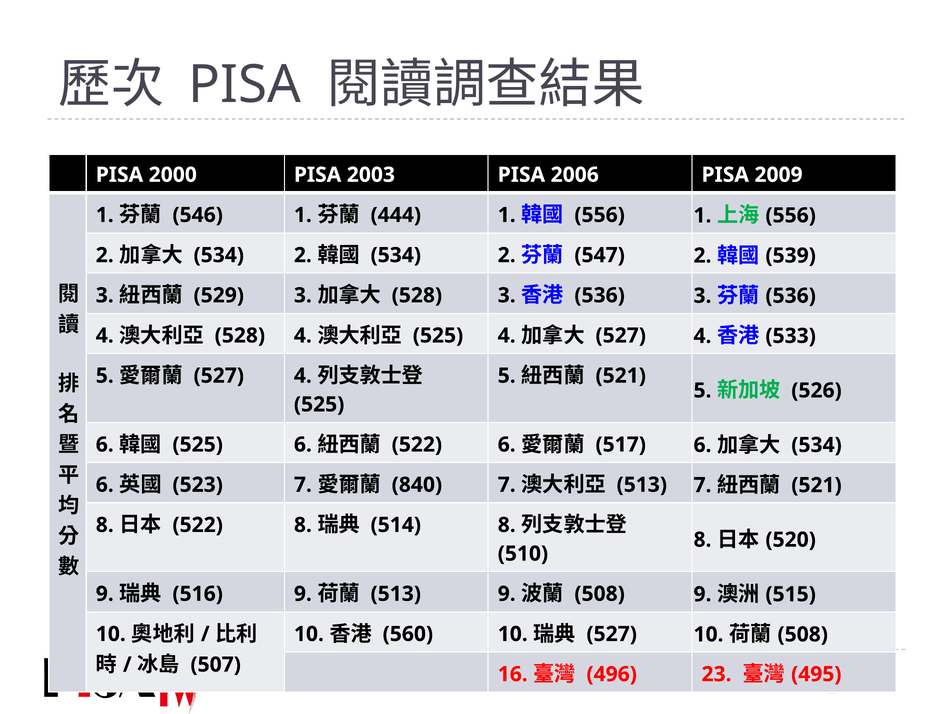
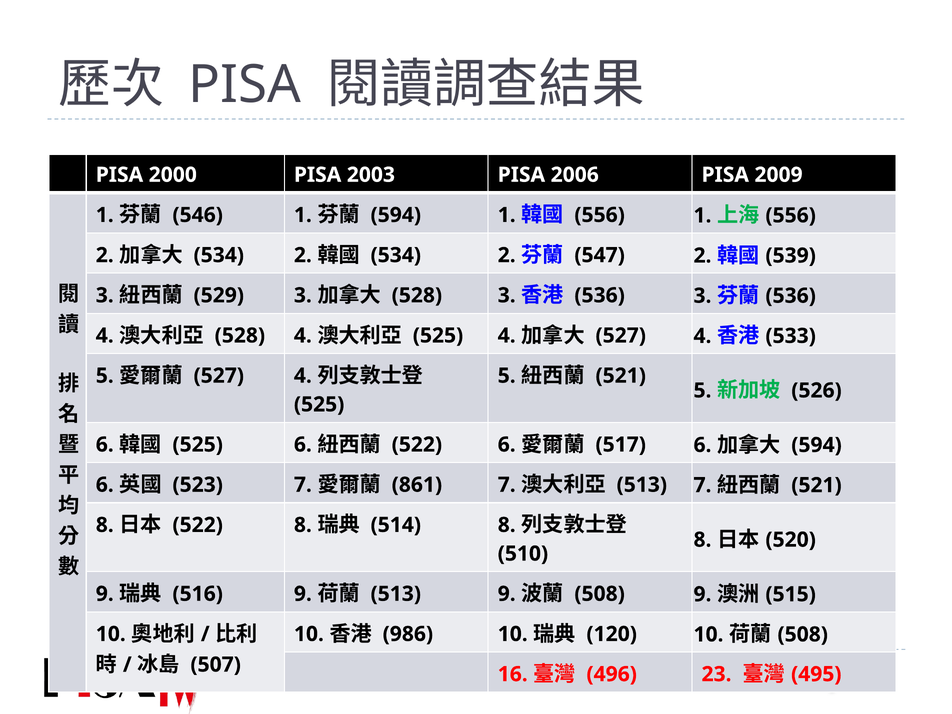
444: 444 -> 594 (396, 215)
534: 534 -> 594 (817, 445)
840: 840 -> 861 (417, 485)
560: 560 -> 986 (408, 634)
527: 527 -> 120 (612, 634)
